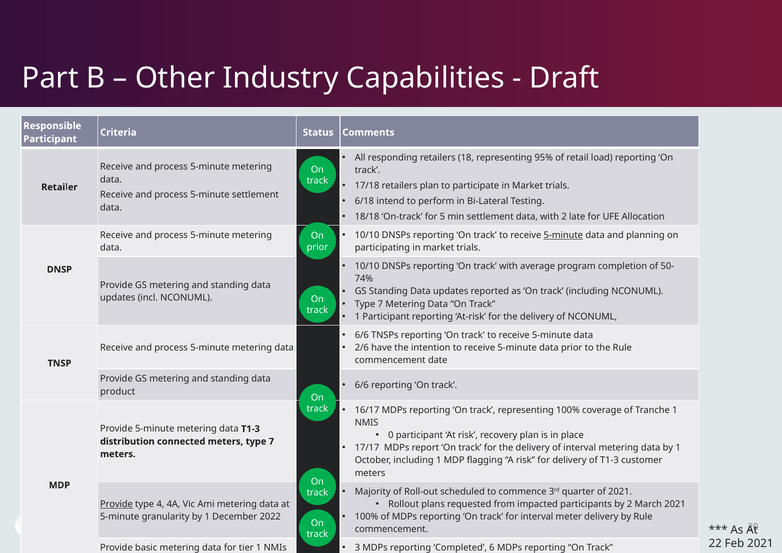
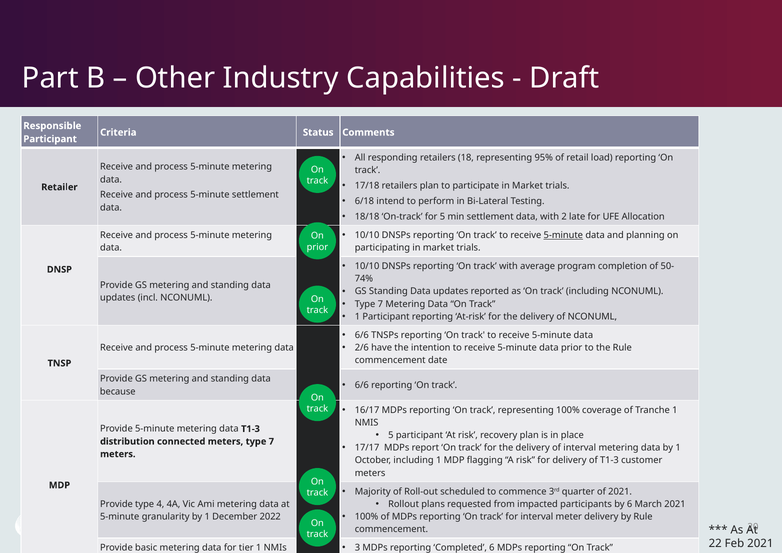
product: product -> because (118, 391)
0: 0 -> 5 (391, 435)
by 2: 2 -> 6 (630, 504)
Provide underline: present -> none (116, 504)
